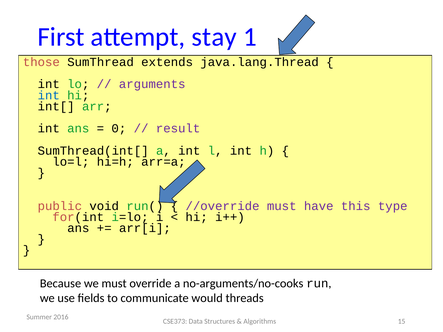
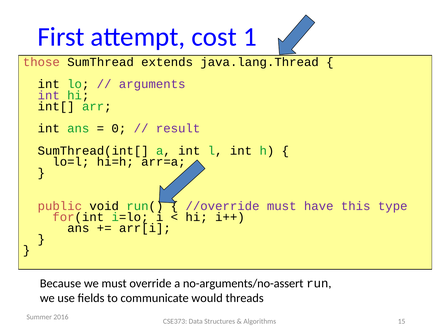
stay: stay -> cost (214, 37)
int colour: blue -> purple (49, 95)
no-arguments/no-cooks: no-arguments/no-cooks -> no-arguments/no-assert (243, 284)
